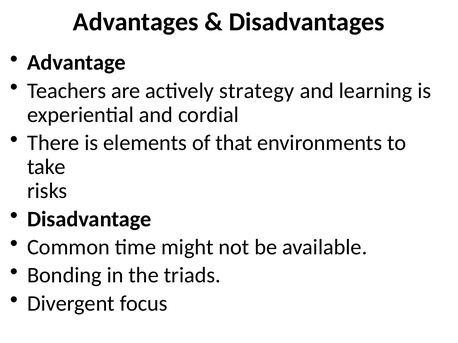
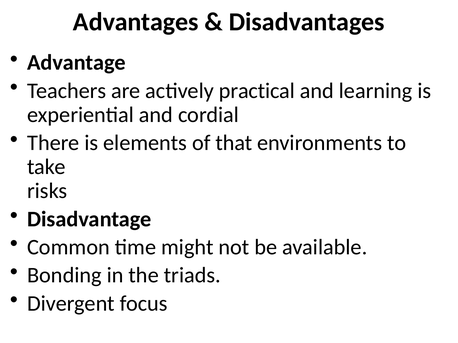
strategy: strategy -> practical (257, 91)
